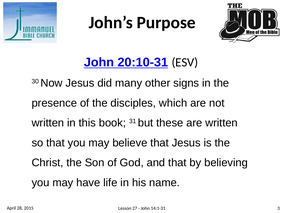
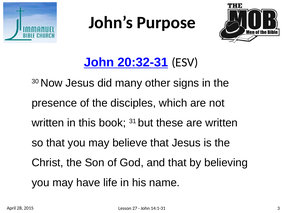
20:10-31: 20:10-31 -> 20:32-31 (143, 62)
